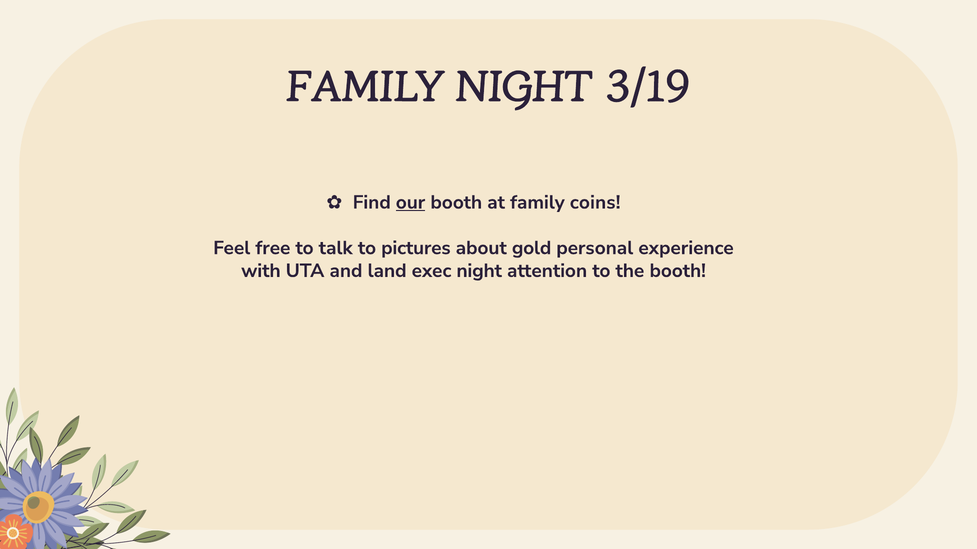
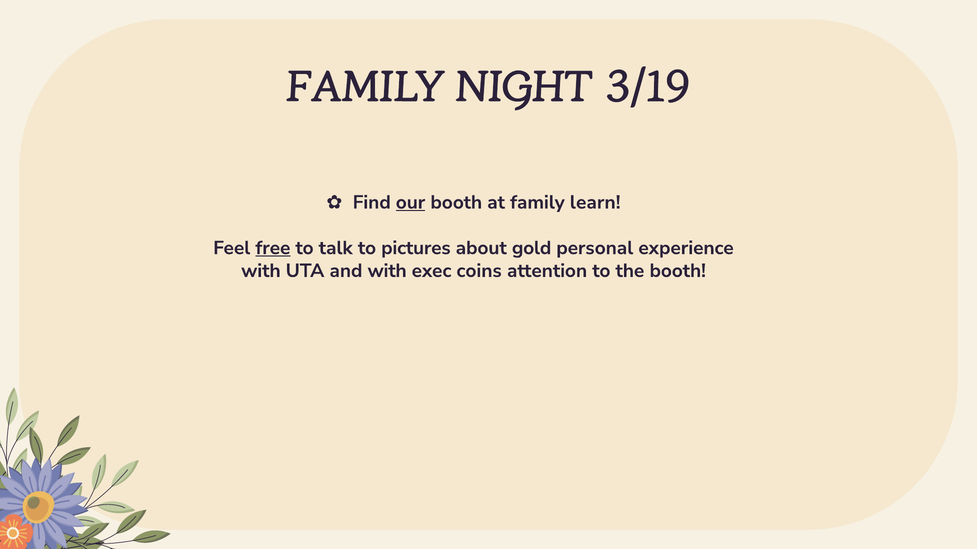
coins: coins -> learn (595, 203)
free underline: none -> present (273, 248)
and land: land -> with (387, 271)
exec night: night -> coins (479, 271)
